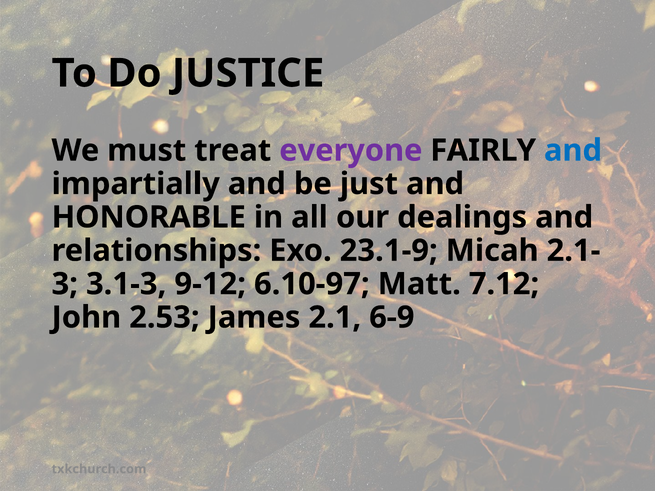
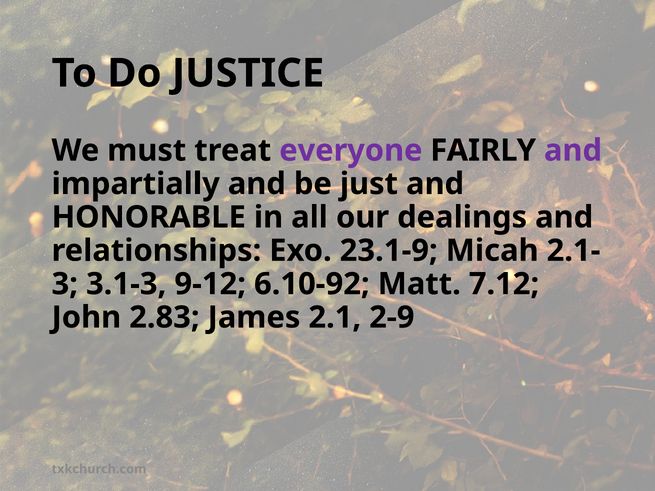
and colour: blue -> purple (573, 151)
6.10-97: 6.10-97 -> 6.10-92 (312, 284)
2.53: 2.53 -> 2.83 (164, 318)
6-9: 6-9 -> 2-9 (392, 318)
